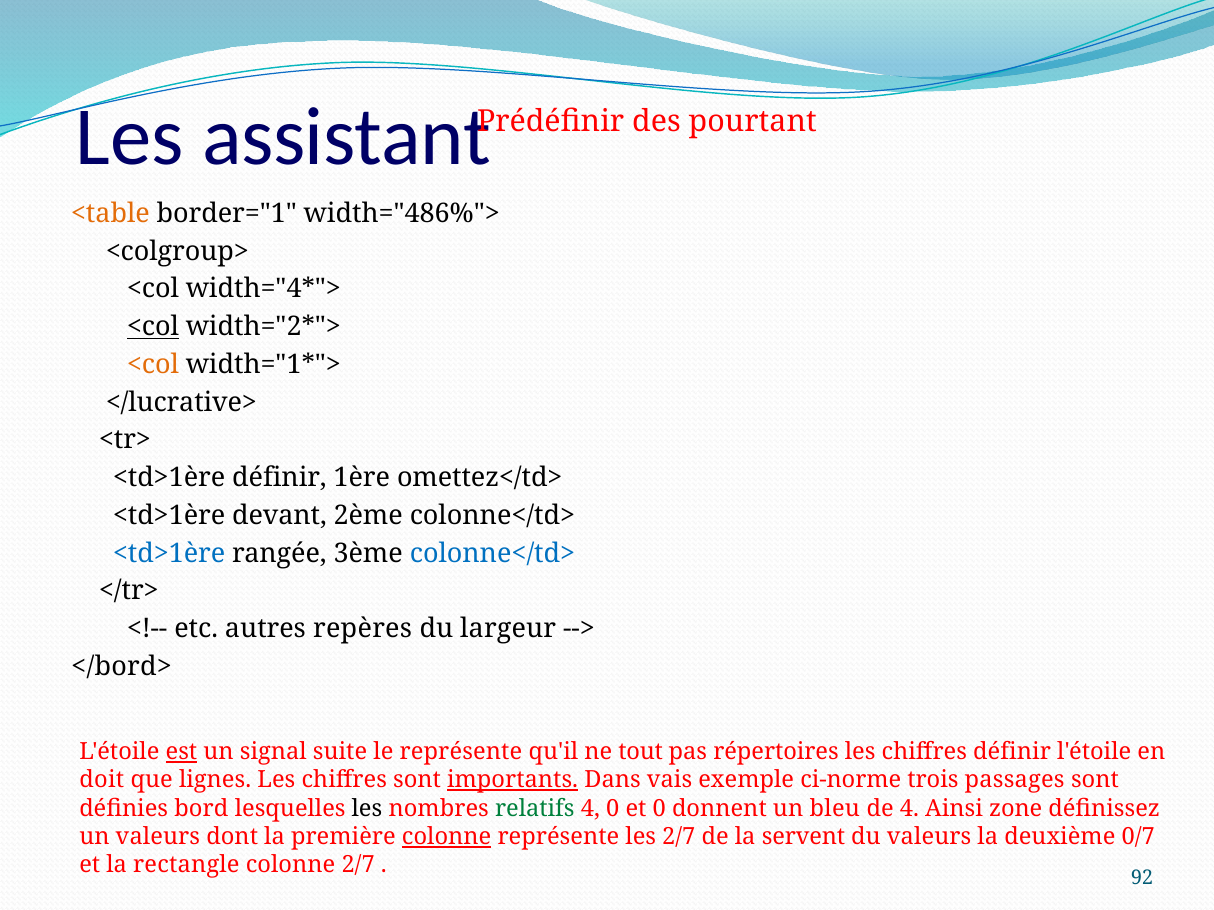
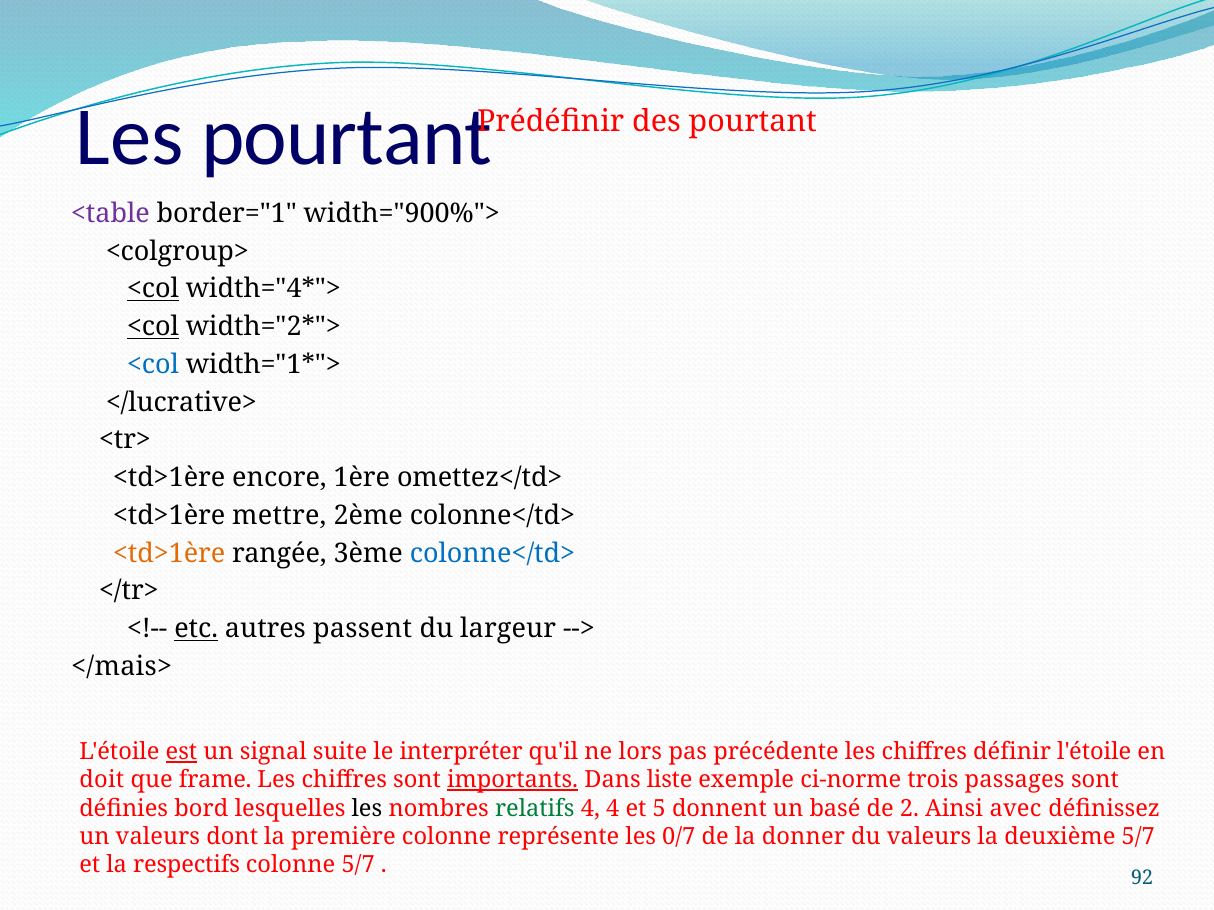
Les assistant: assistant -> pourtant (347, 137)
<table colour: orange -> purple (110, 214)
width="486%">: width="486%"> -> width="900%"> (402, 214)
<col underline: none -> present (153, 289)
<col colour: orange -> blue (153, 365)
<td>1ère définir: définir -> encore (279, 478)
devant: devant -> mettre (279, 516)
<td>1ère colour: blue -> orange (169, 554)
etc underline: none -> present (196, 629)
repères: repères -> passent (363, 629)
</bord>: </bord> -> </mais> (122, 667)
le représente: représente -> interpréter (461, 752)
tout: tout -> lors (640, 752)
répertoires: répertoires -> précédente (776, 752)
lignes: lignes -> frame (215, 780)
vais: vais -> liste (670, 780)
4 0: 0 -> 4 (613, 809)
et 0: 0 -> 5 (659, 809)
bleu: bleu -> basé (835, 809)
de 4: 4 -> 2 (909, 809)
zone: zone -> avec (1016, 809)
colonne underline: present -> none (447, 837)
les 2/7: 2/7 -> 0/7 (679, 837)
servent: servent -> donner (803, 837)
deuxième 0/7: 0/7 -> 5/7 (1138, 837)
rectangle: rectangle -> respectifs (187, 865)
colonne 2/7: 2/7 -> 5/7 (358, 865)
